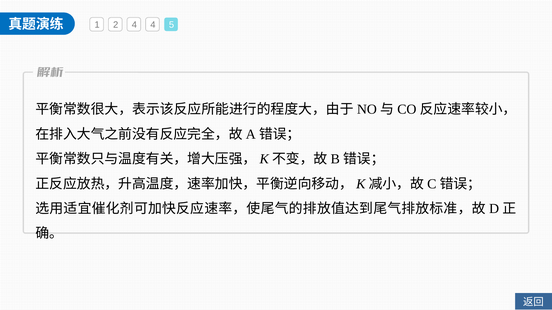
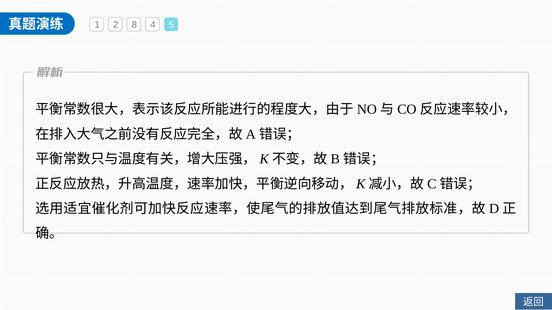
2 4: 4 -> 8 (134, 25)
